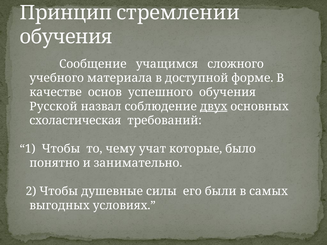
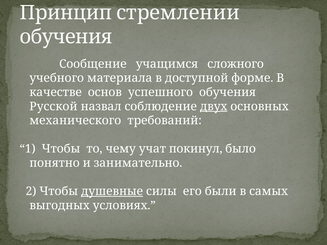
схоластическая: схоластическая -> механического (75, 121)
которые: которые -> покинул (196, 149)
душевные underline: none -> present (112, 191)
